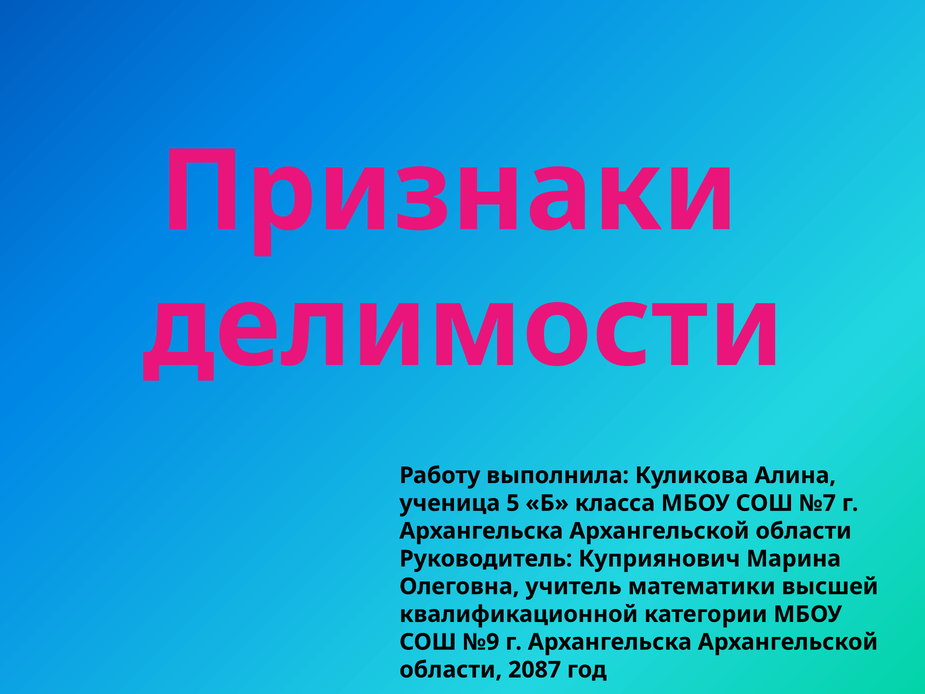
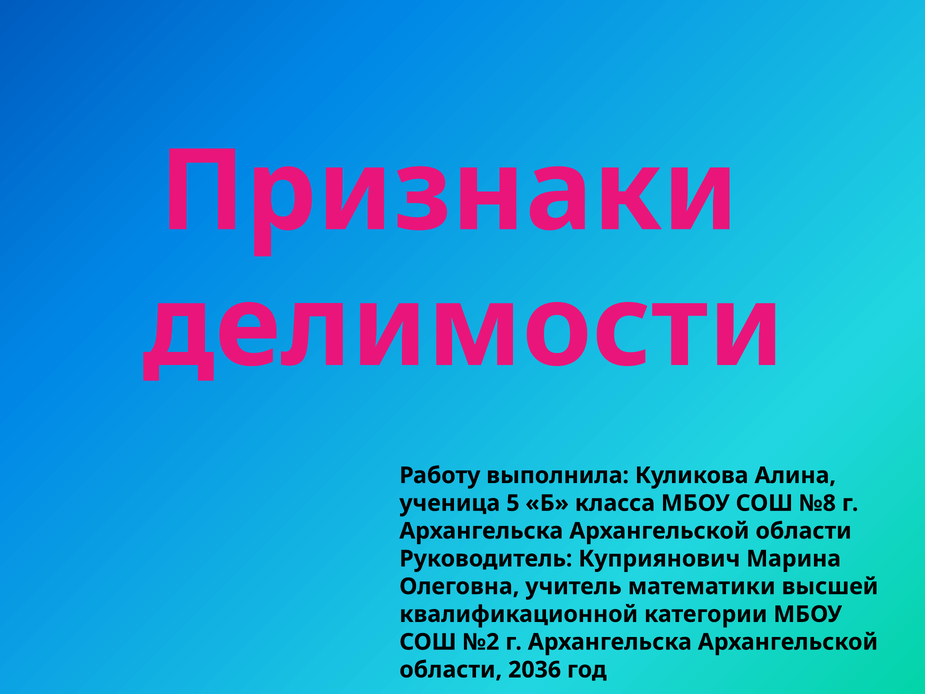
№7: №7 -> №8 (817, 503)
№9: №9 -> №2 (481, 642)
2087: 2087 -> 2036 (535, 670)
